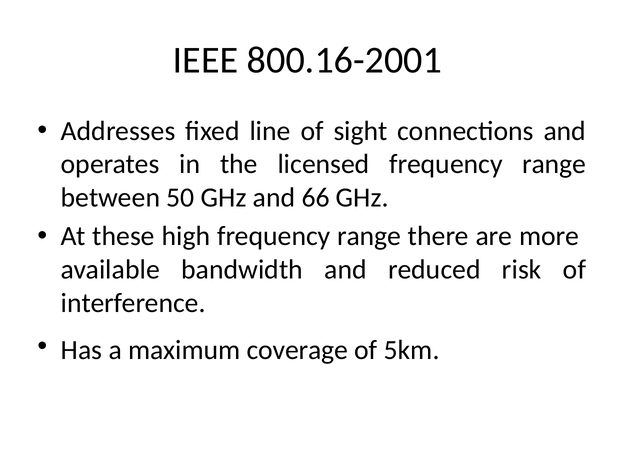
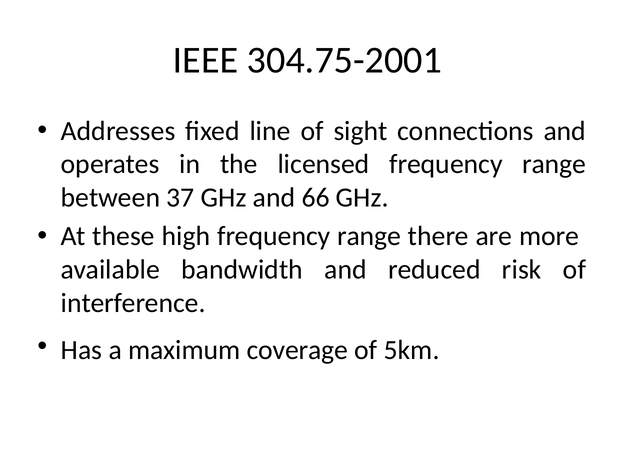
800.16-2001: 800.16-2001 -> 304.75-2001 (345, 60)
50: 50 -> 37 (180, 197)
